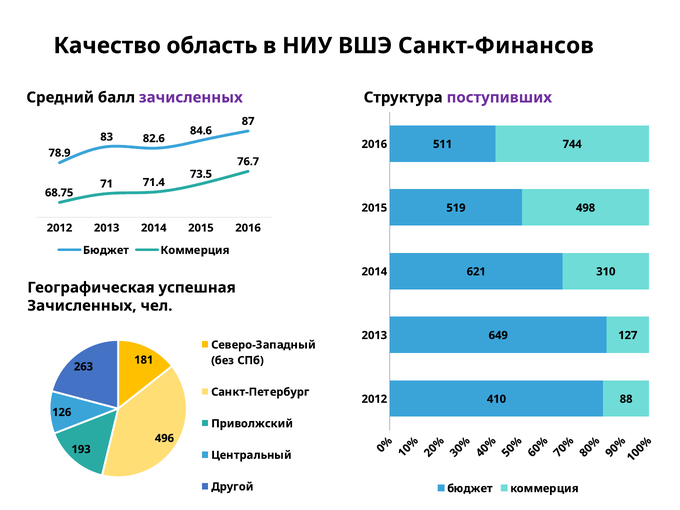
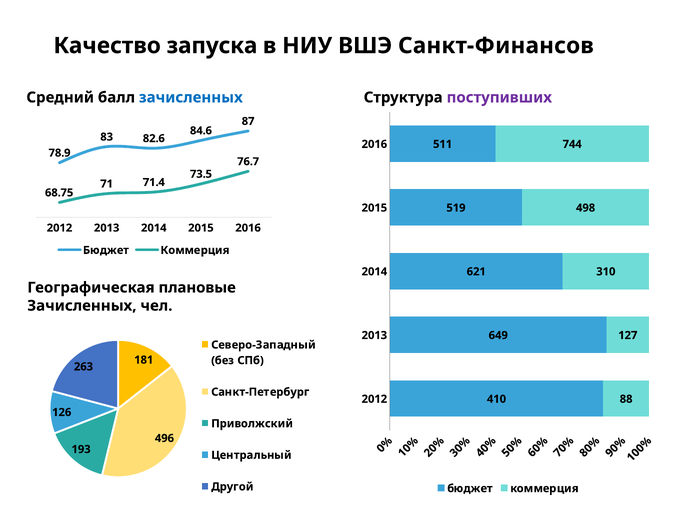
область: область -> запуска (212, 46)
зачисленных colour: purple -> blue (191, 97)
успешная: успешная -> плановые (197, 288)
